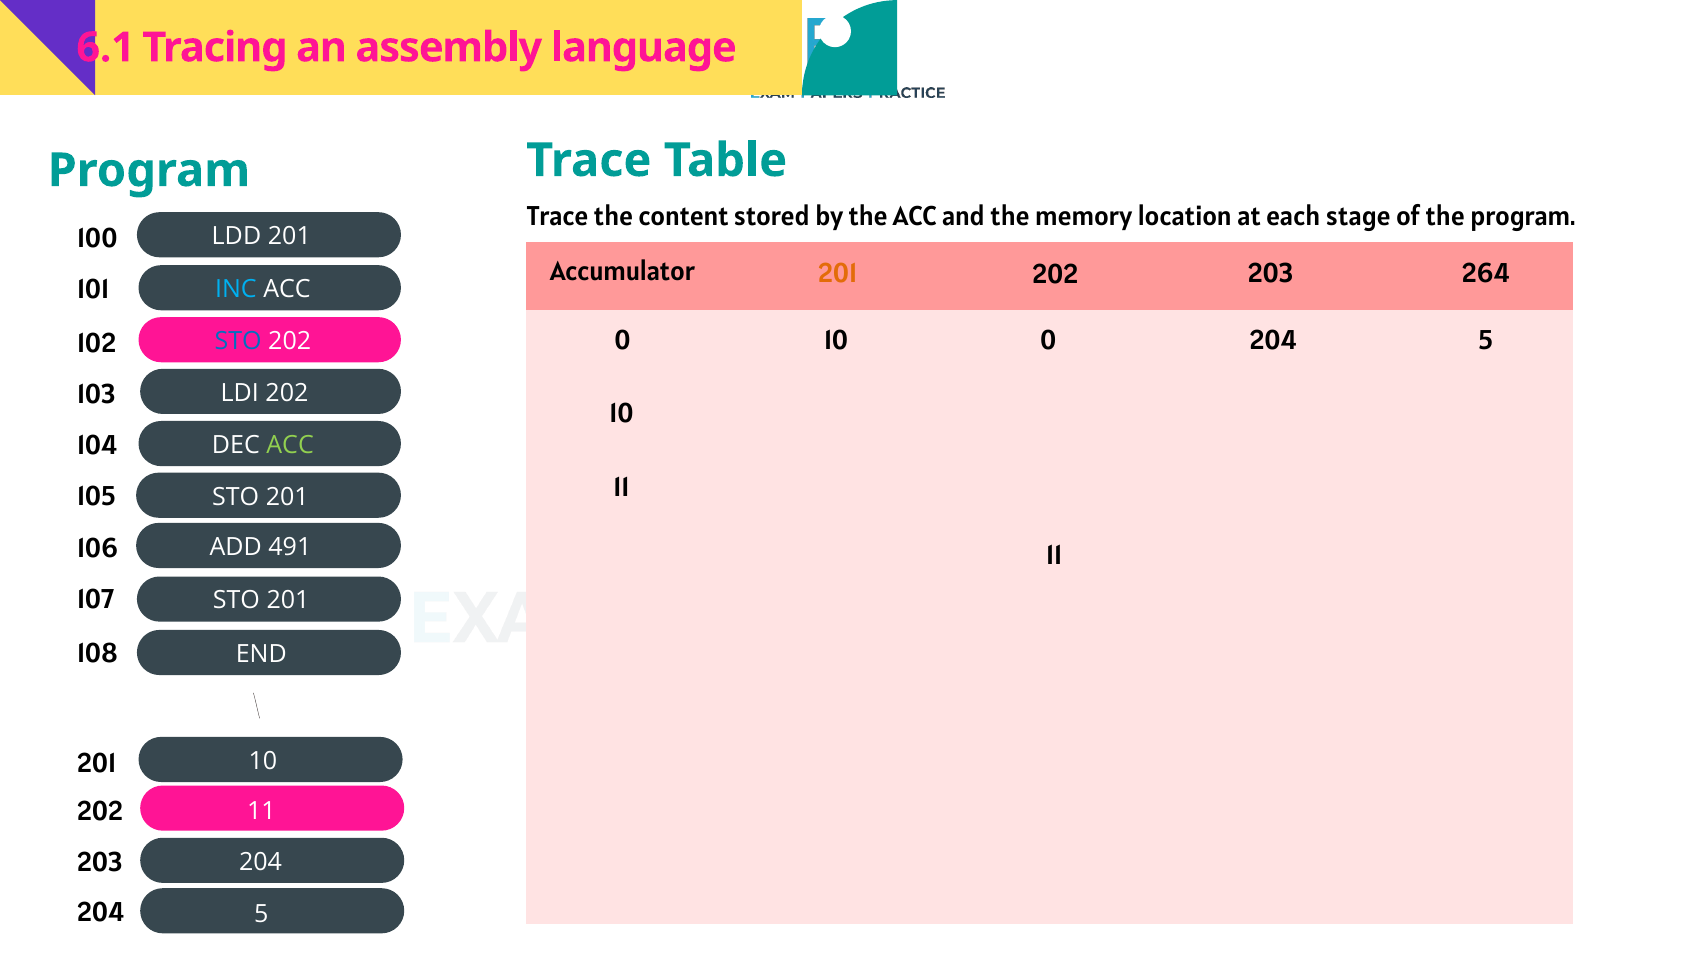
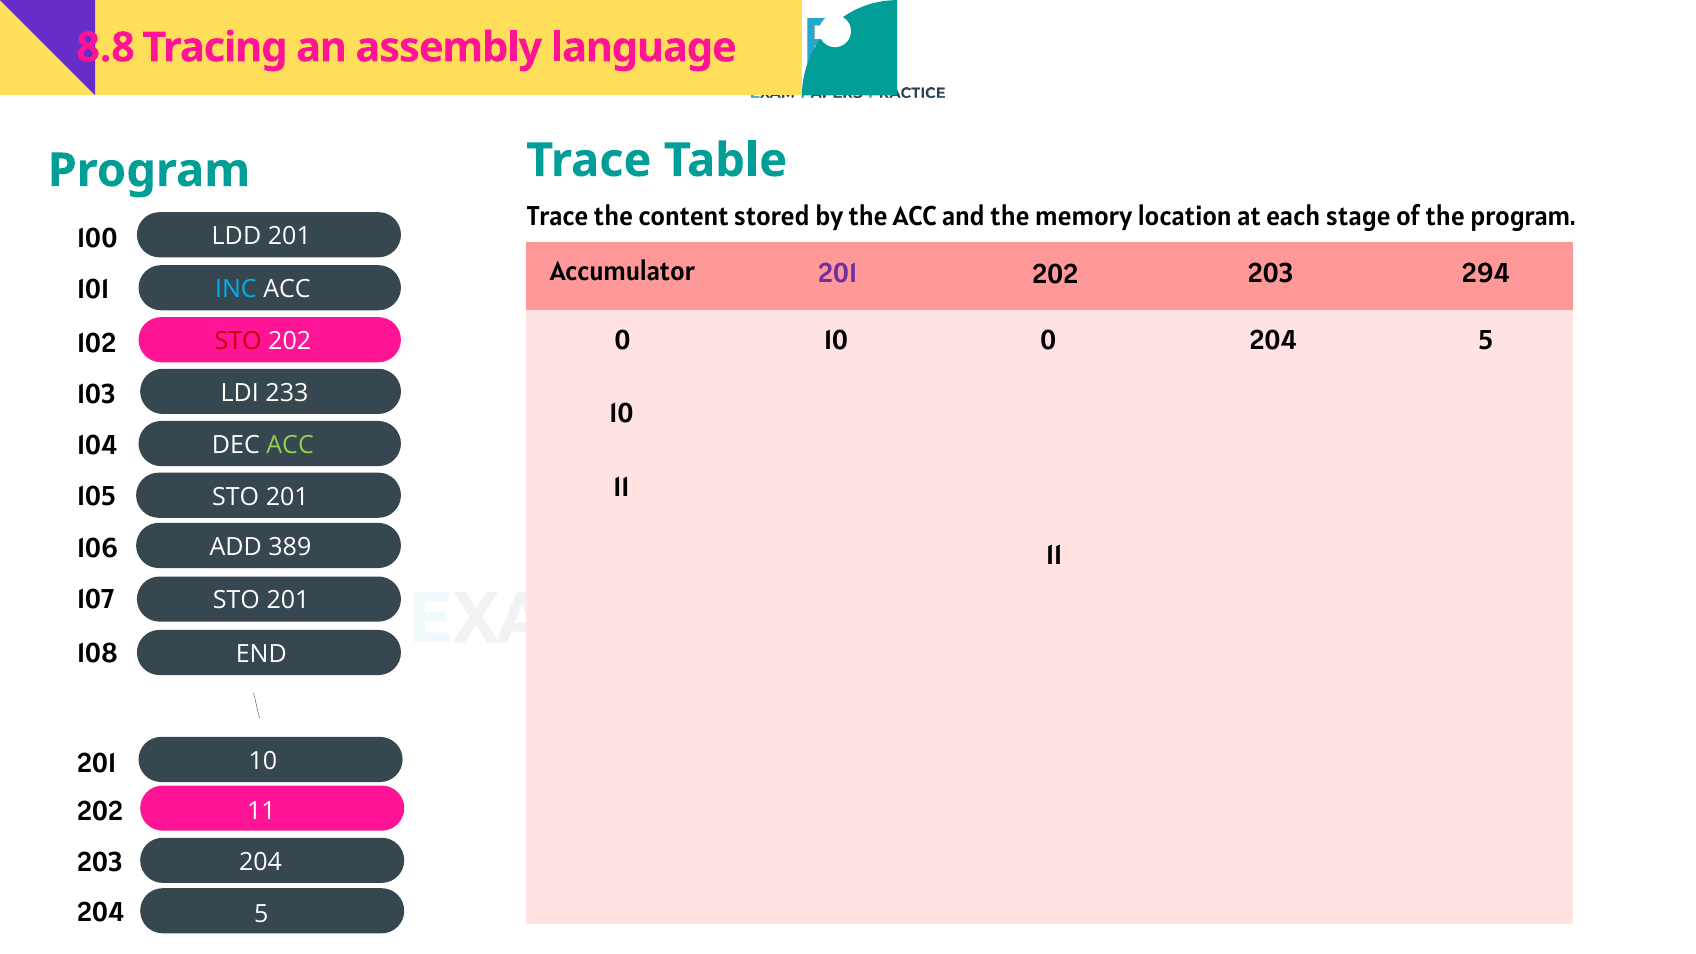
6.1: 6.1 -> 8.8 (106, 48)
201 colour: orange -> purple (838, 273)
264: 264 -> 294 (1486, 273)
STO colour: blue -> red (238, 341)
LDI 202: 202 -> 233 (287, 393)
491: 491 -> 389 (290, 547)
